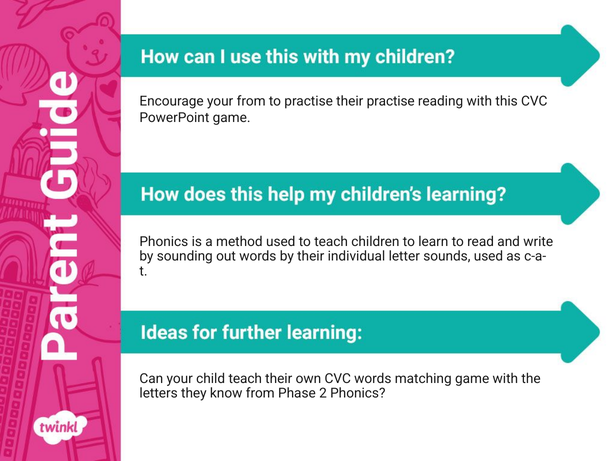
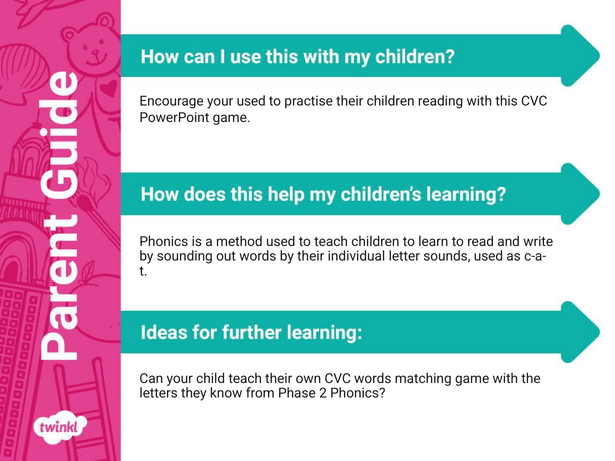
your from: from -> used (251, 102)
their practise: practise -> children (391, 102)
